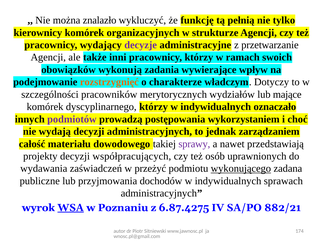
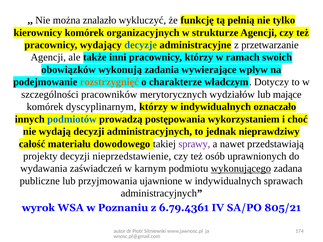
decyzje colour: purple -> blue (141, 45)
dyscyplinarnego: dyscyplinarnego -> dyscyplinarnym (101, 107)
podmiotów colour: purple -> blue (72, 119)
zarządzaniem: zarządzaniem -> nieprawdziwy (269, 132)
współpracujących: współpracujących -> nieprzedstawienie (132, 156)
przeżyć: przeżyć -> karnym (150, 169)
dochodów: dochodów -> ujawnione (161, 181)
WSA underline: present -> none (71, 208)
6.87.4275: 6.87.4275 -> 6.79.4361 (184, 208)
882/21: 882/21 -> 805/21 (283, 208)
